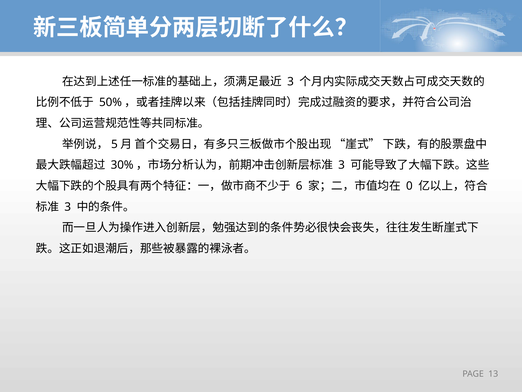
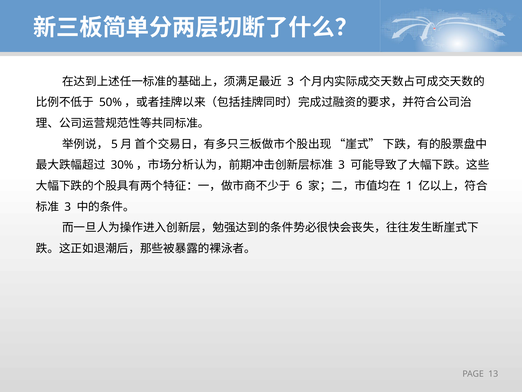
0: 0 -> 1 (409, 186)
